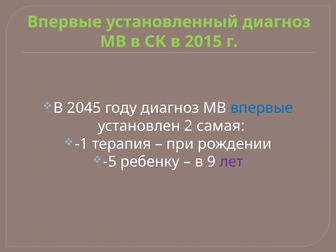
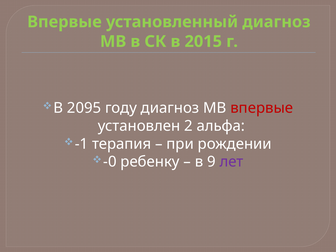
2045: 2045 -> 2095 (84, 108)
впервые colour: blue -> red (262, 108)
самая: самая -> альфа (221, 126)
-5: -5 -> -0 (110, 162)
